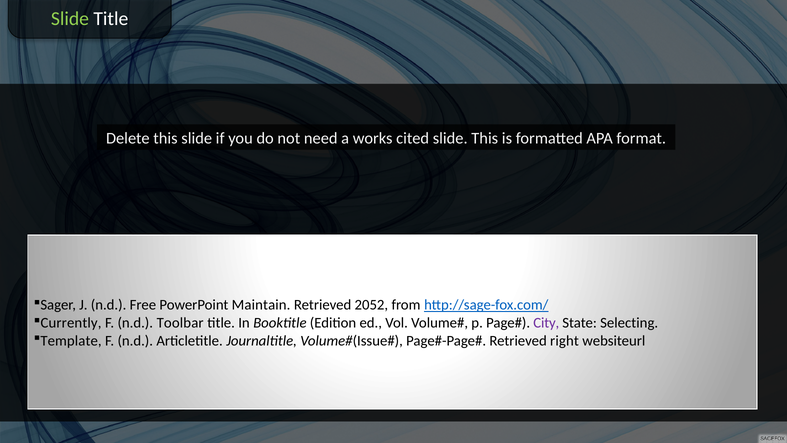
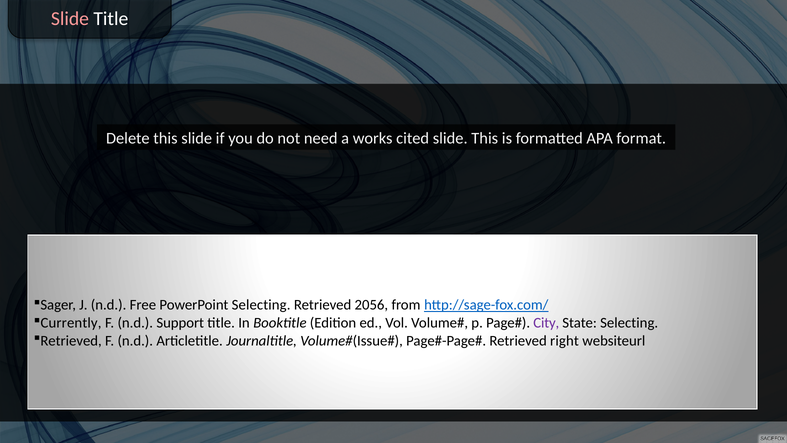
Slide colour: light green -> pink (70, 19)
PowerPoint Maintain: Maintain -> Selecting (261, 305)
2052: 2052 -> 2056 (371, 305)
Toolbar: Toolbar -> Support (180, 323)
Template: Template -> Retrieved (71, 341)
